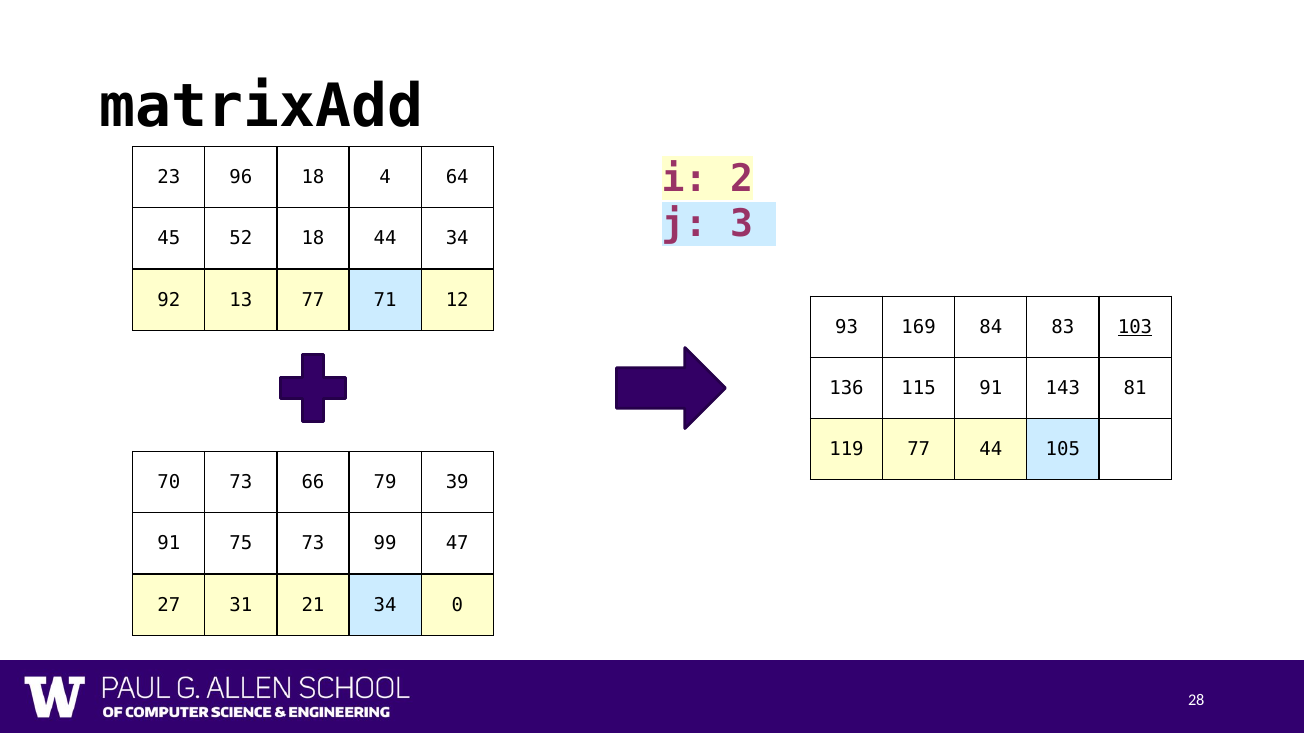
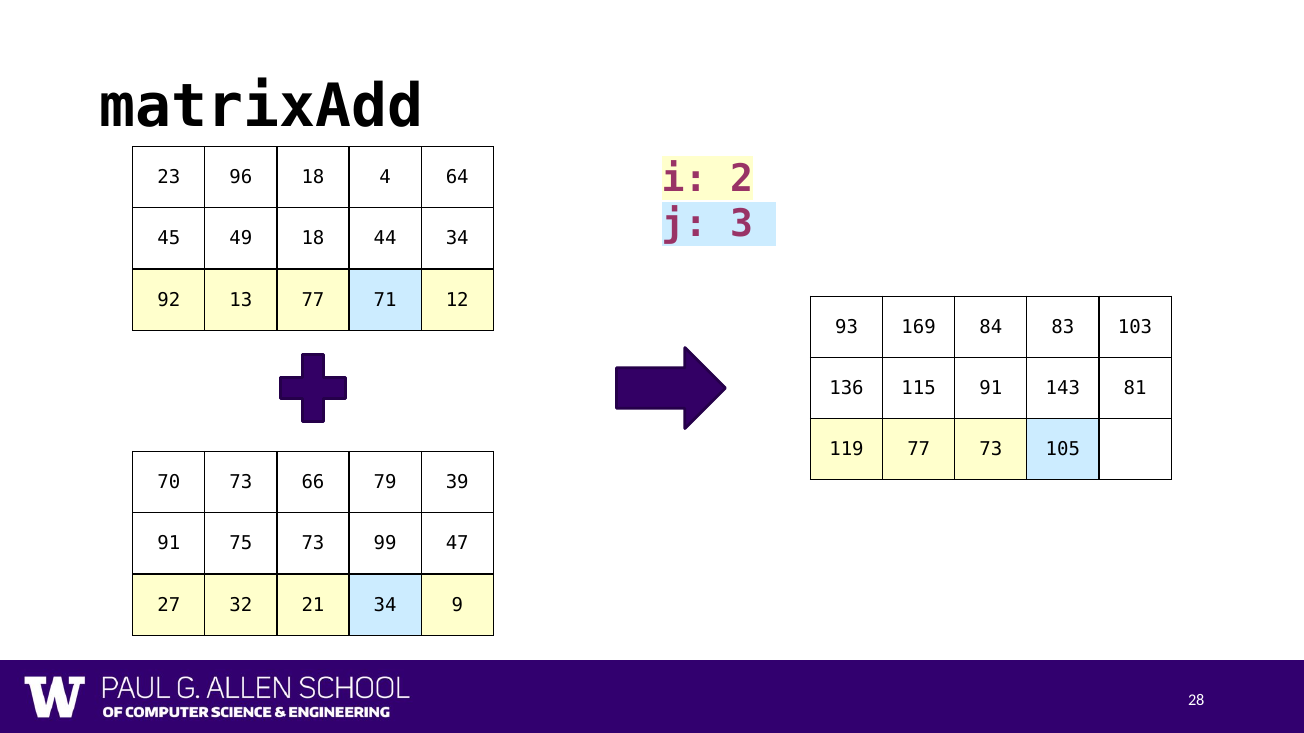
52: 52 -> 49 (241, 239)
103 underline: present -> none (1135, 327)
77 44: 44 -> 73 (991, 450)
31: 31 -> 32 (241, 605)
0: 0 -> 9 (457, 605)
